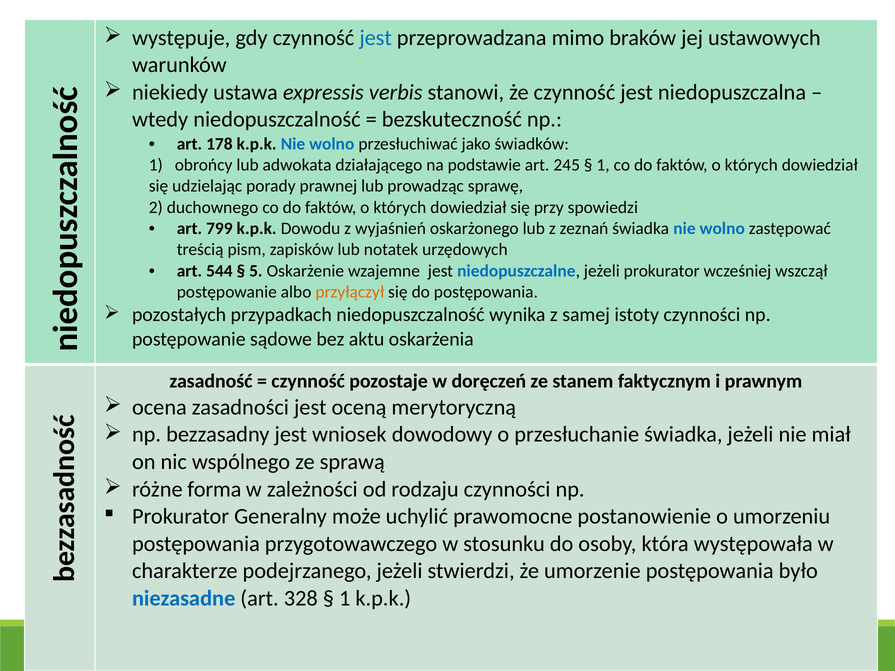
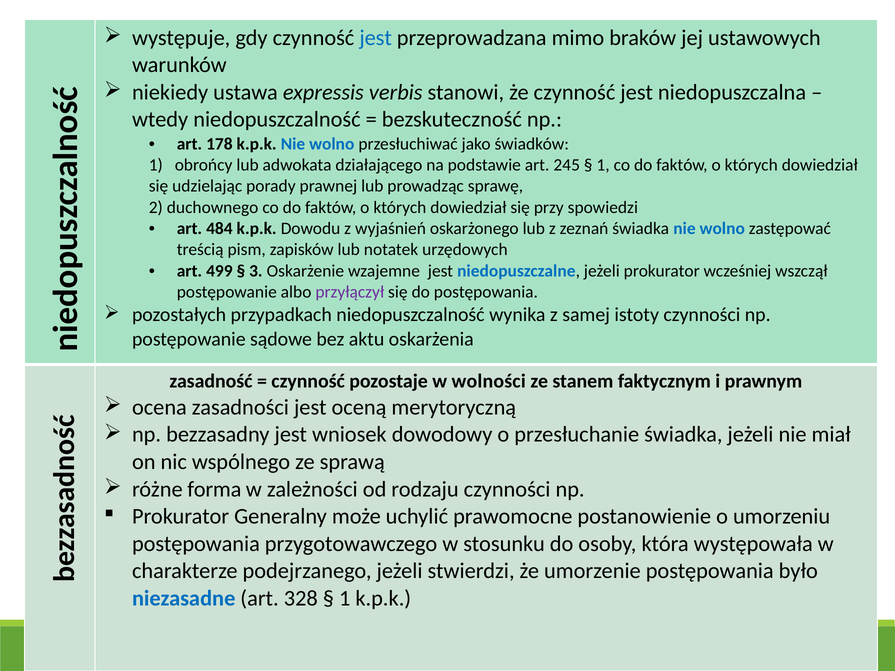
799: 799 -> 484 (219, 229)
544: 544 -> 499 (219, 271)
5: 5 -> 3 (256, 271)
przyłączył colour: orange -> purple (350, 292)
doręczeń: doręczeń -> wolności (489, 382)
